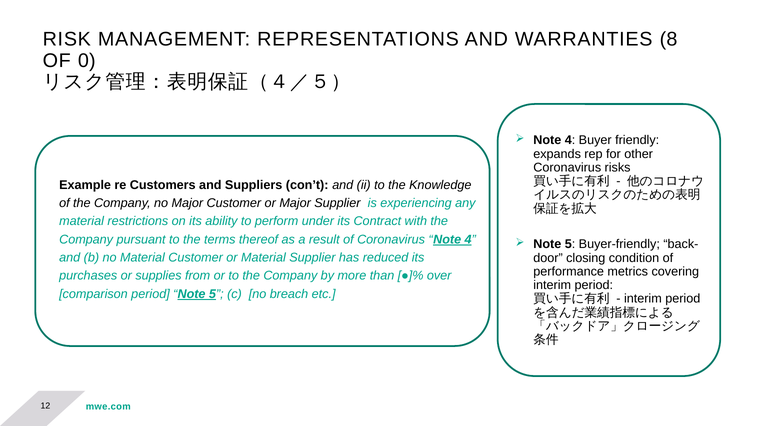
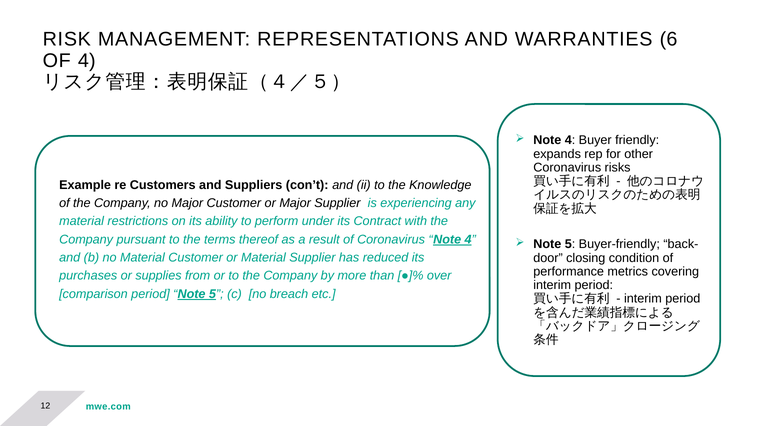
8: 8 -> 6 (669, 39)
OF 0: 0 -> 4 (87, 61)
